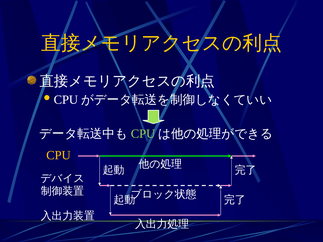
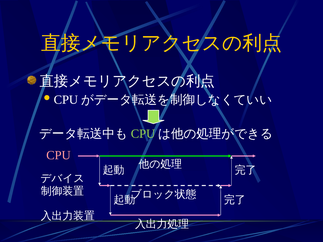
CPU colour: yellow -> pink (58, 155)
